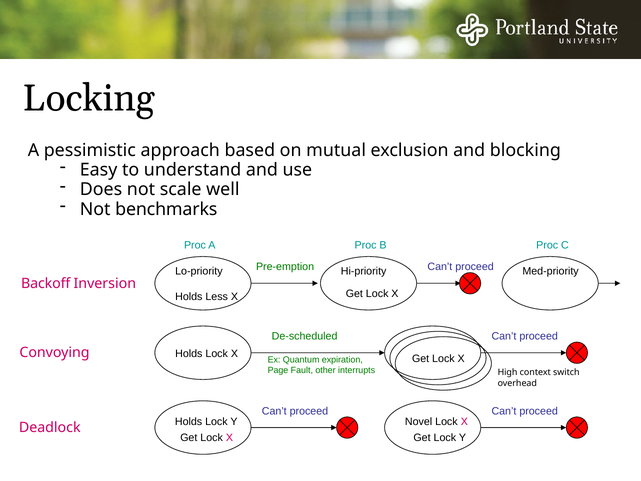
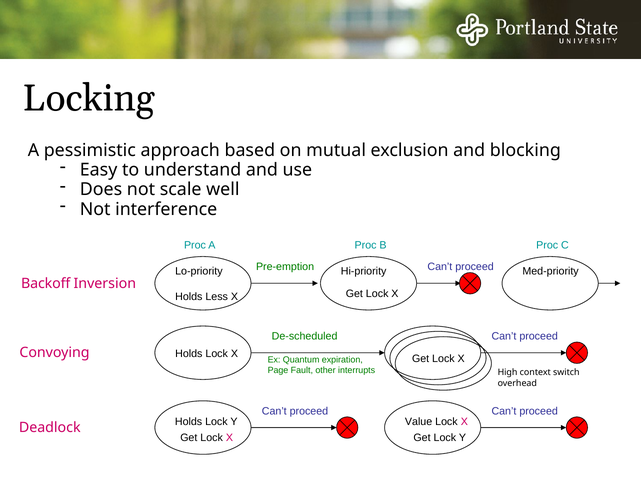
benchmarks: benchmarks -> interference (166, 209)
Novel: Novel -> Value (419, 422)
